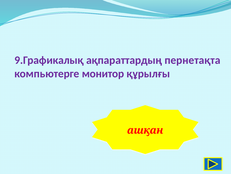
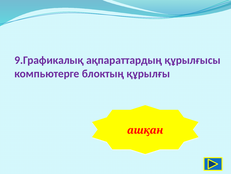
пернетақта: пернетақта -> құрылғысы (193, 60)
монитор: монитор -> блоктың (103, 73)
